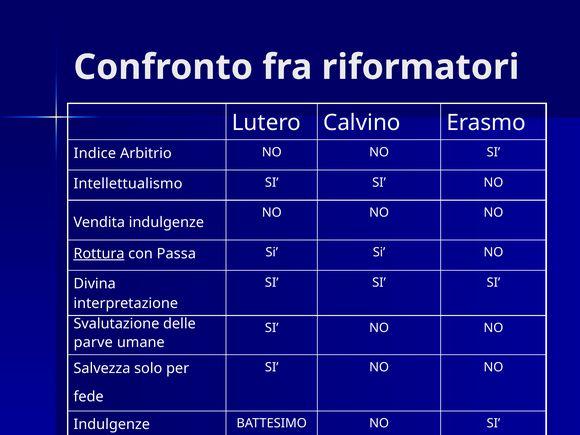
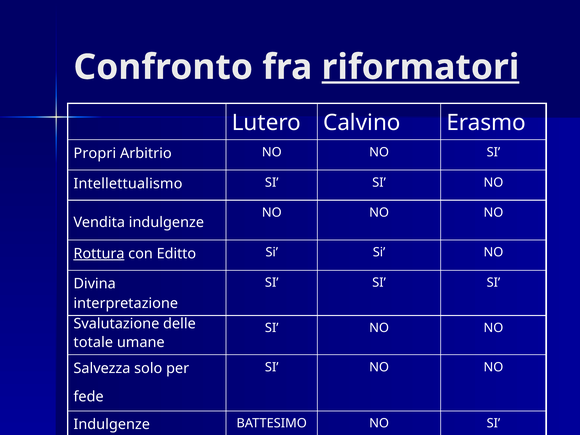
riformatori underline: none -> present (420, 67)
Indice: Indice -> Propri (95, 153)
Passa: Passa -> Editto (176, 254)
parve: parve -> totale (93, 342)
